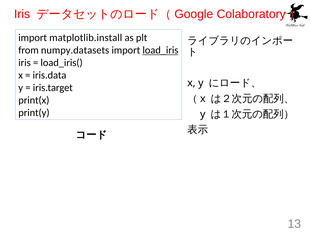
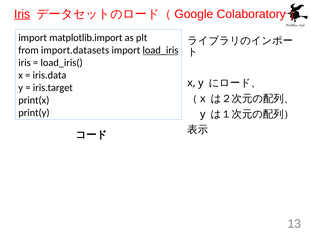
Iris underline: none -> present (22, 14)
matplotlib.install: matplotlib.install -> matplotlib.import (86, 38)
numpy.datasets: numpy.datasets -> import.datasets (75, 50)
